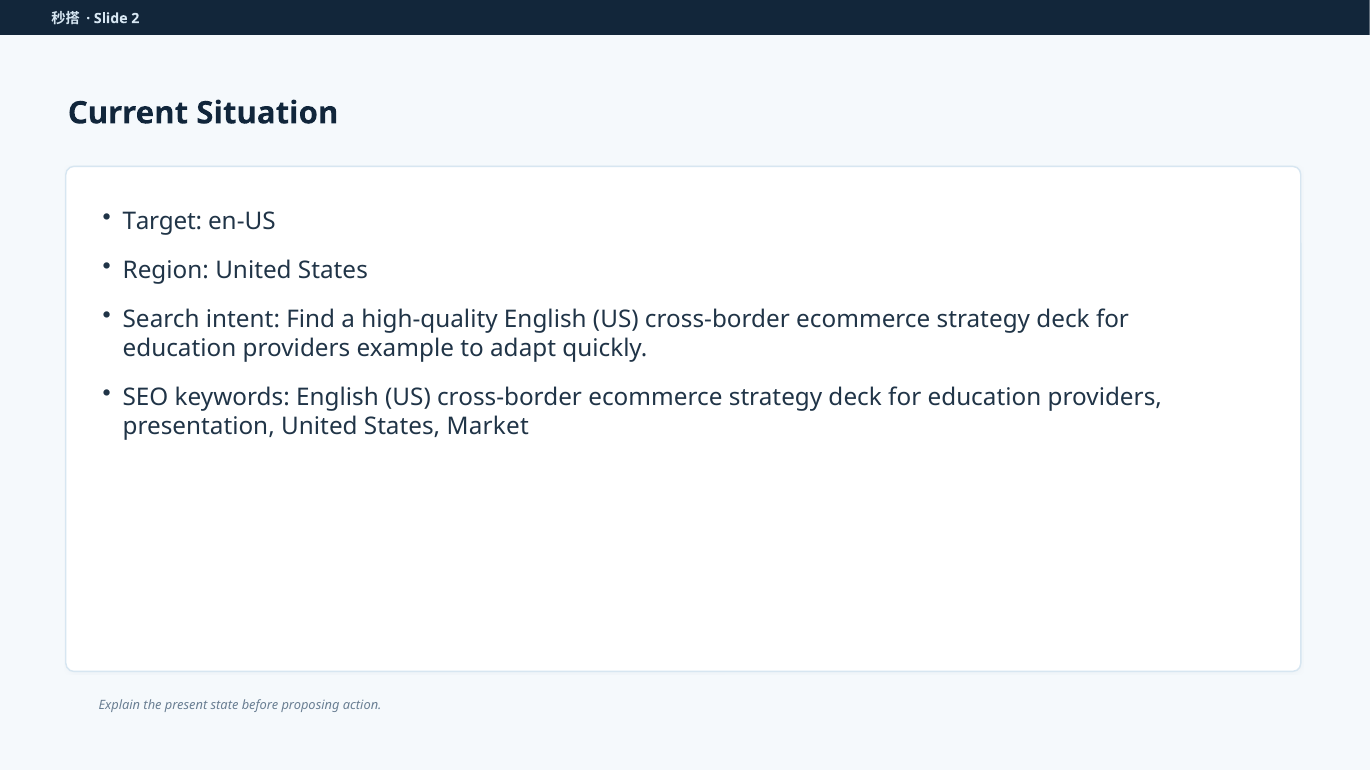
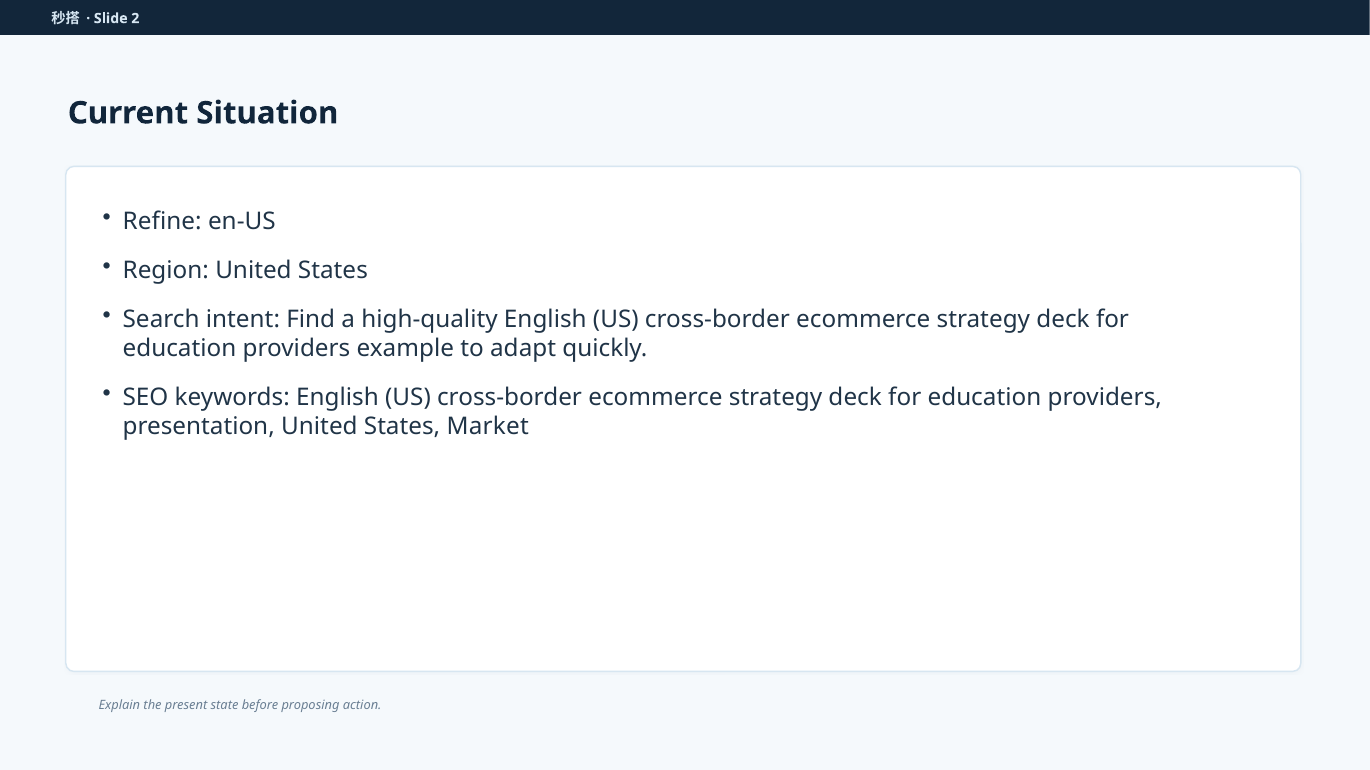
Target: Target -> Refine (162, 222)
